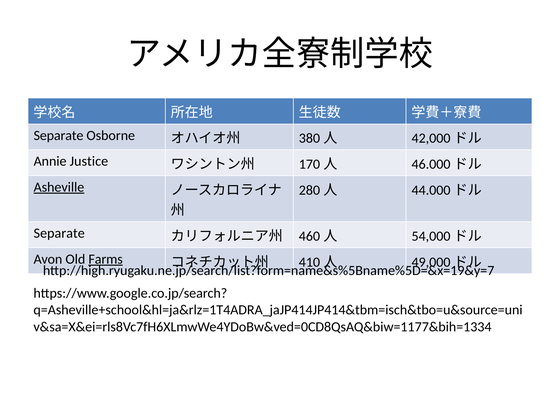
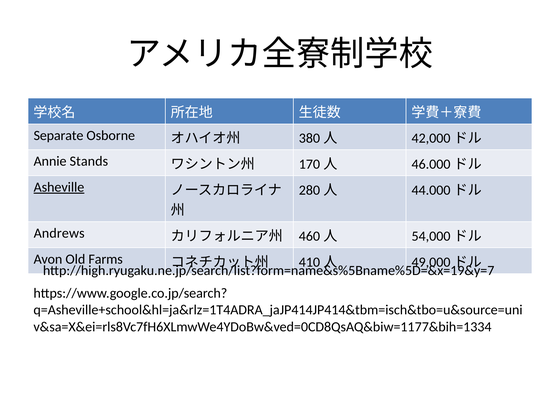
Justice: Justice -> Stands (89, 161)
Separate: Separate -> Andrews (59, 233)
Farms underline: present -> none (106, 259)
